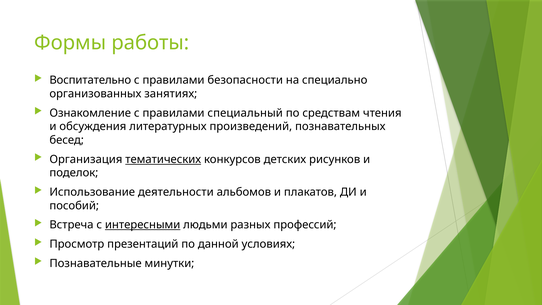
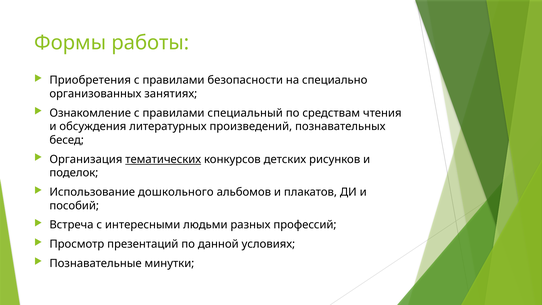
Воспитательно: Воспитательно -> Приобретения (90, 80)
деятельности: деятельности -> дошкольного (176, 192)
интересными underline: present -> none (143, 225)
